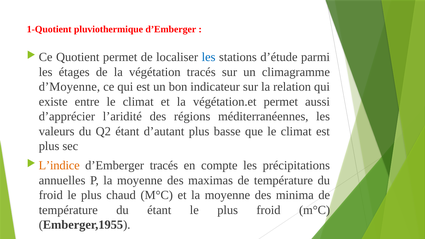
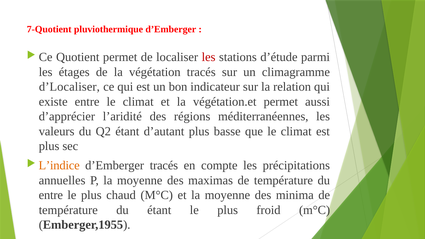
1-Quotient: 1-Quotient -> 7-Quotient (49, 29)
les colour: blue -> red (209, 57)
d’Moyenne: d’Moyenne -> d’Localiser (69, 87)
froid: froid -> entre (51, 195)
